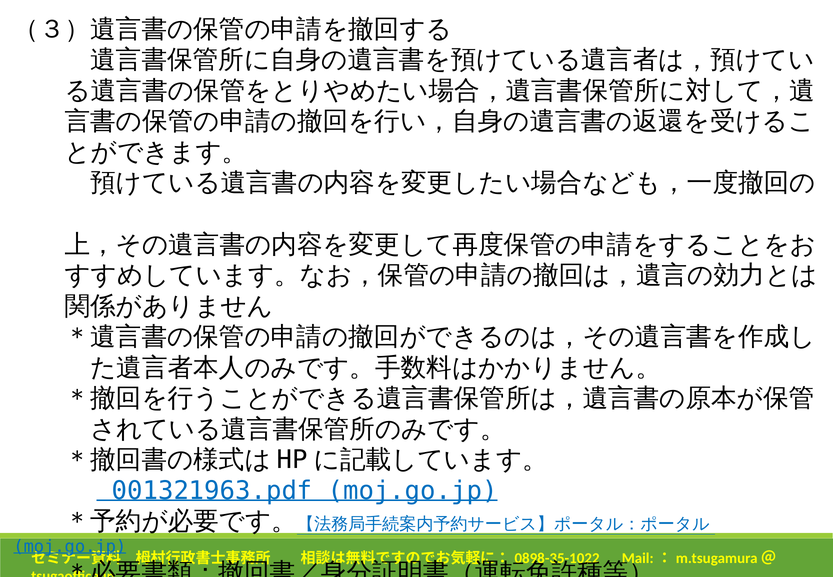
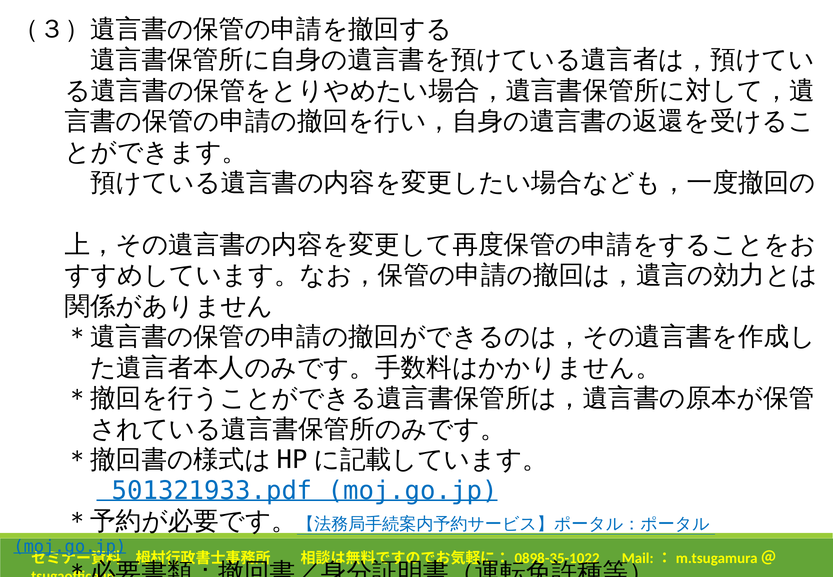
001321963.pdf: 001321963.pdf -> 501321933.pdf (212, 490)
